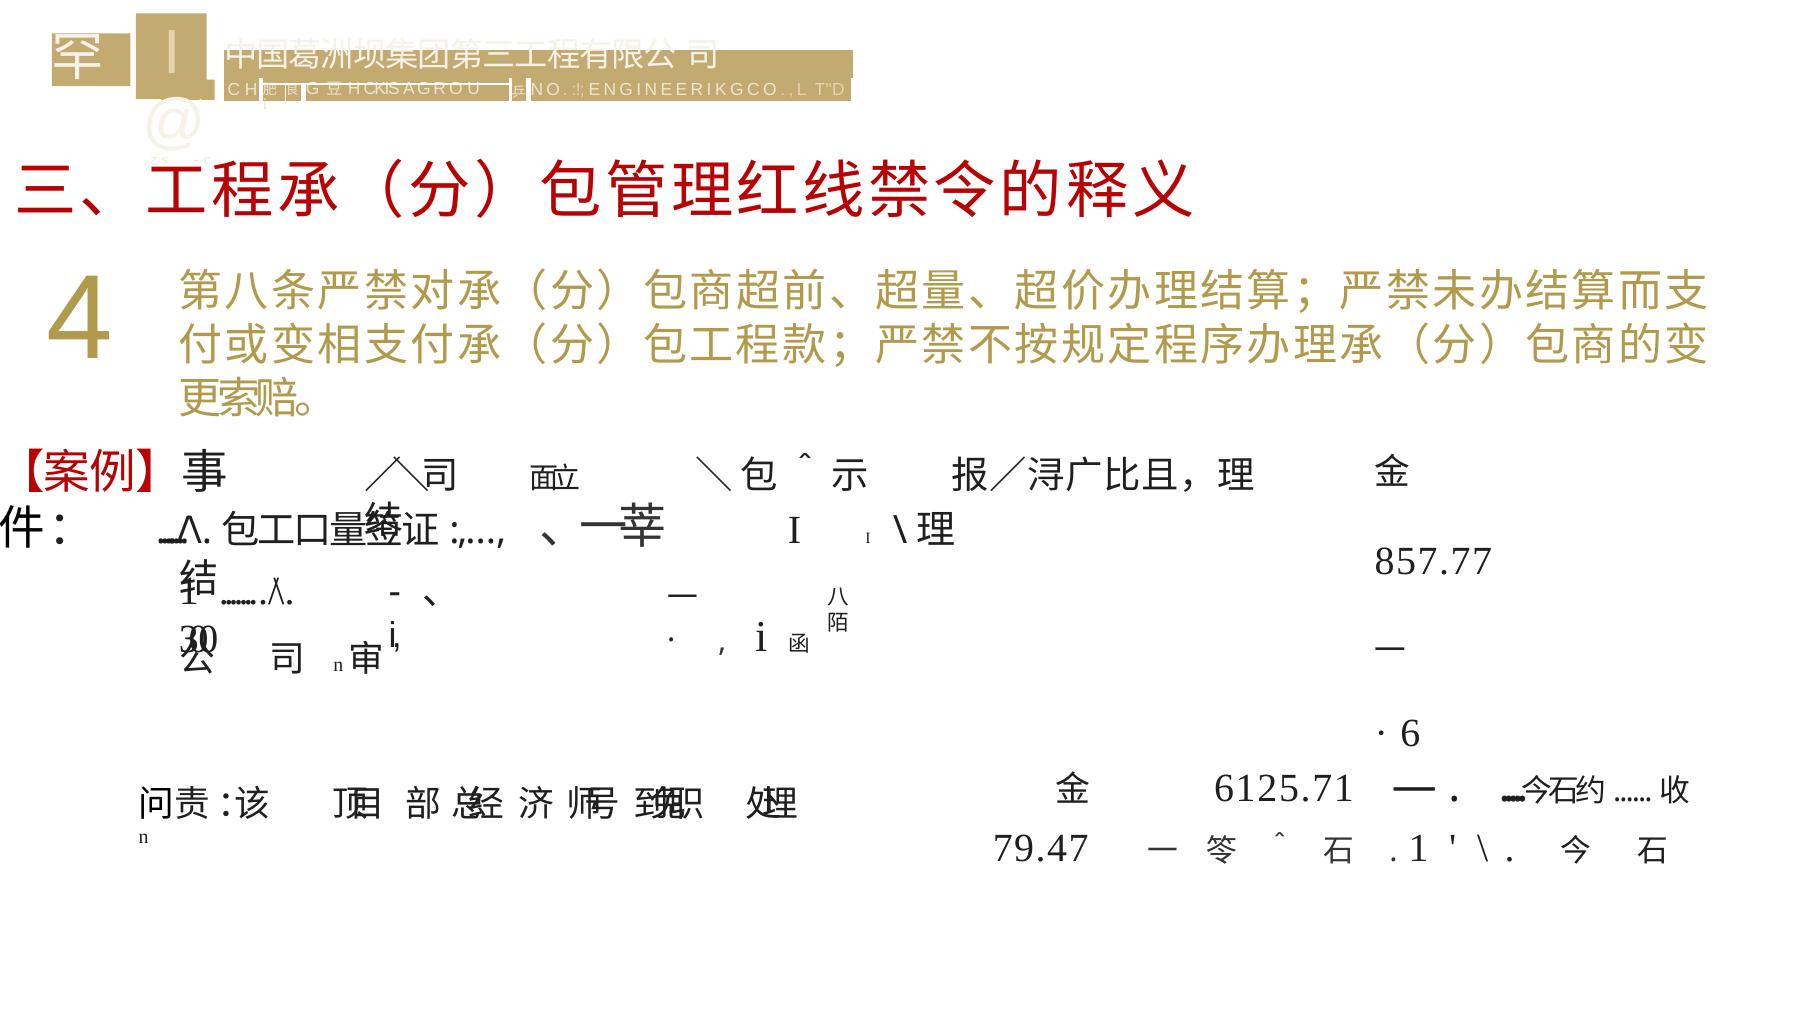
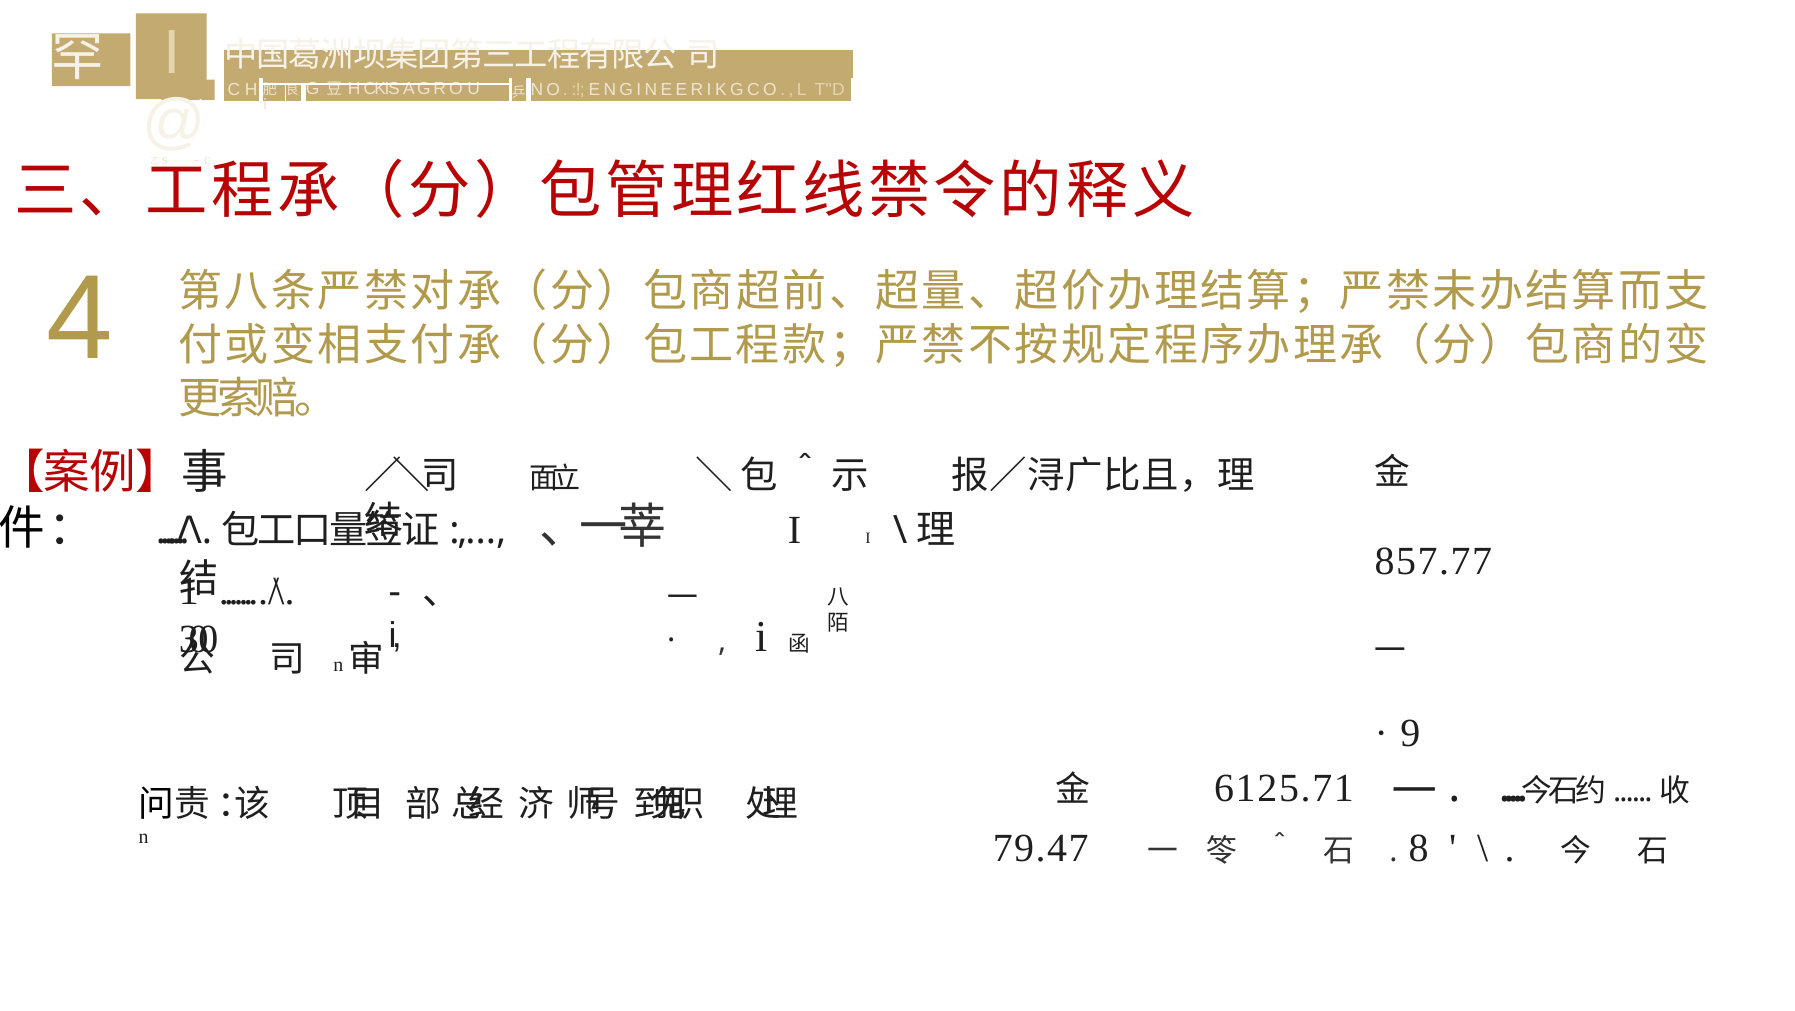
6: 6 -> 9 (1410, 733)
1: 1 -> 8 (1419, 848)
